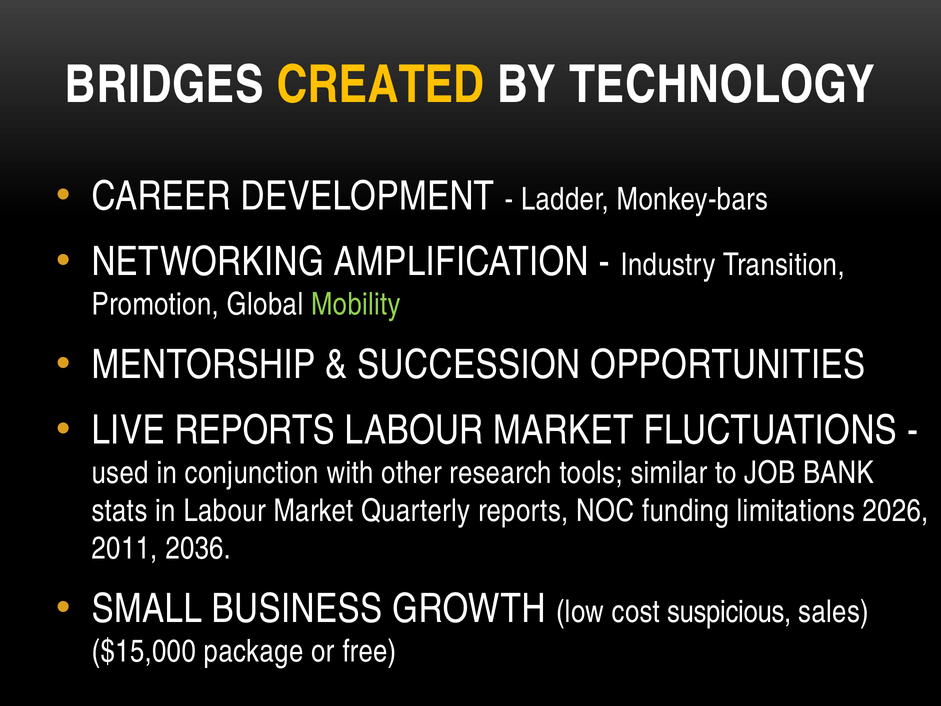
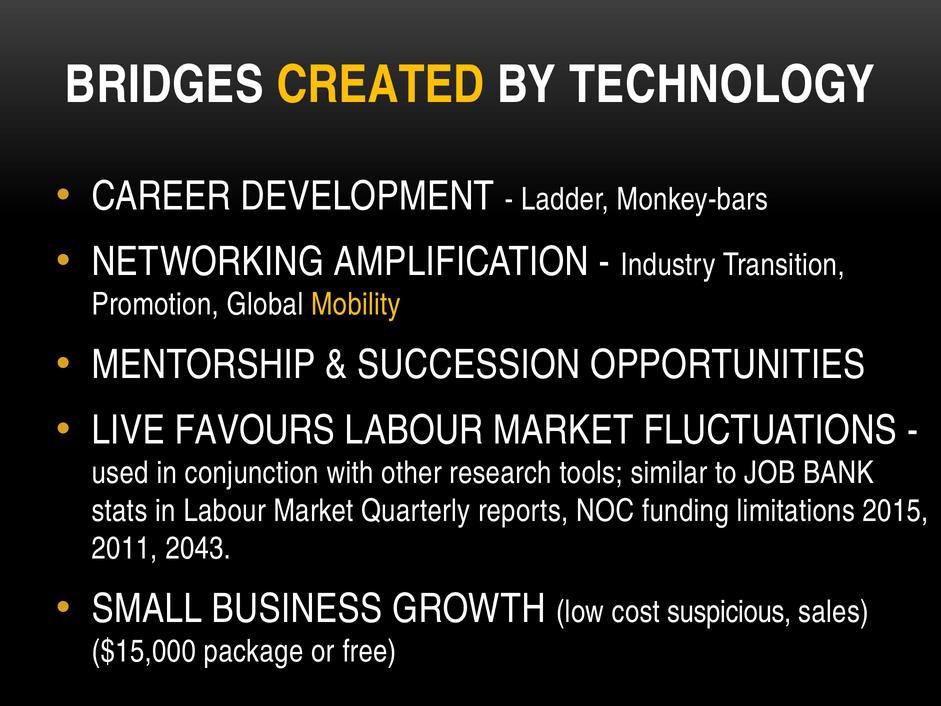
Mobility colour: light green -> yellow (356, 304)
LIVE REPORTS: REPORTS -> FAVOURS (255, 430)
2026: 2026 -> 2015 (896, 510)
2036: 2036 -> 2043 (198, 548)
